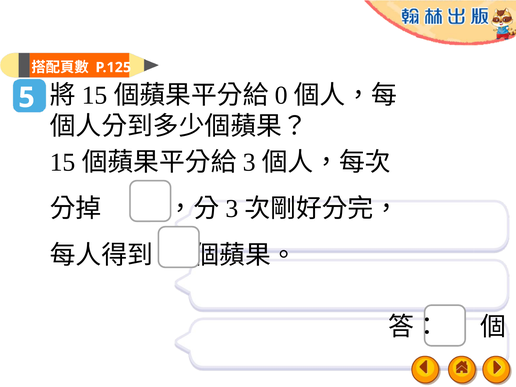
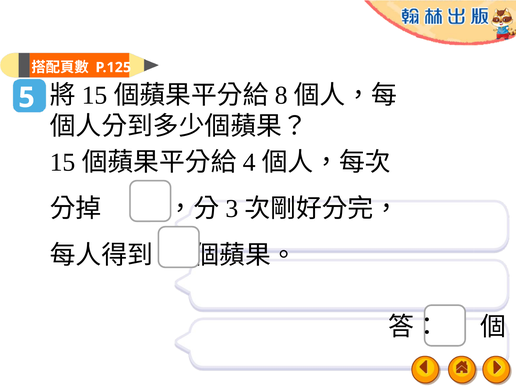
0: 0 -> 8 (281, 95)
3: 3 -> 4 (249, 162)
